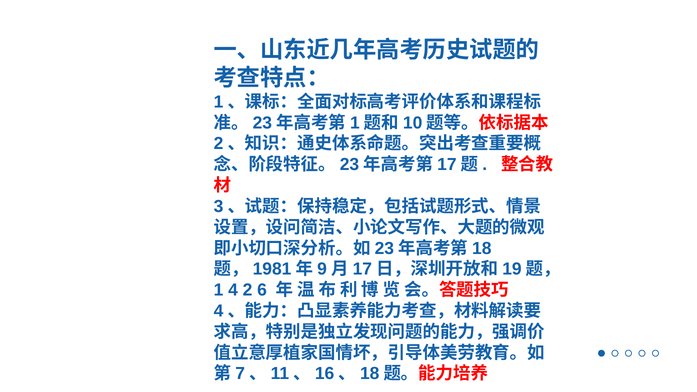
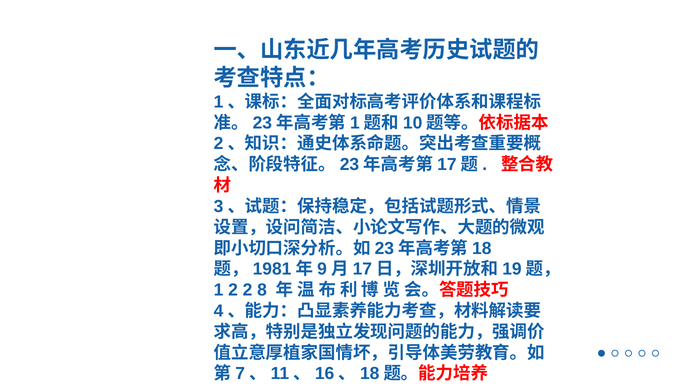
4: 4 -> 2 (233, 290)
6: 6 -> 8 (262, 290)
